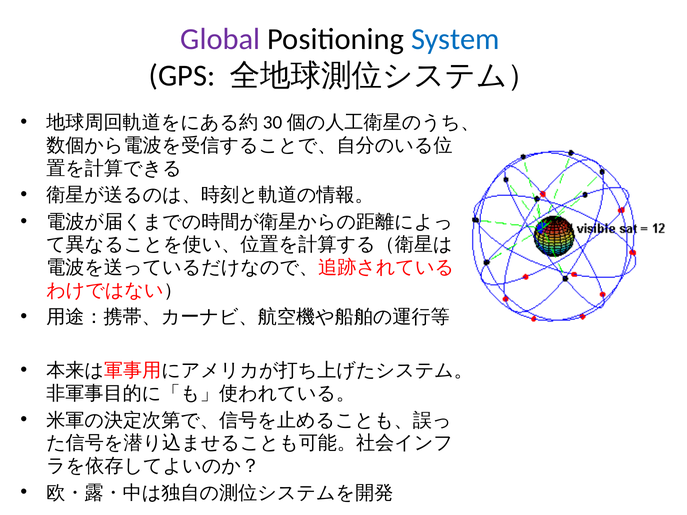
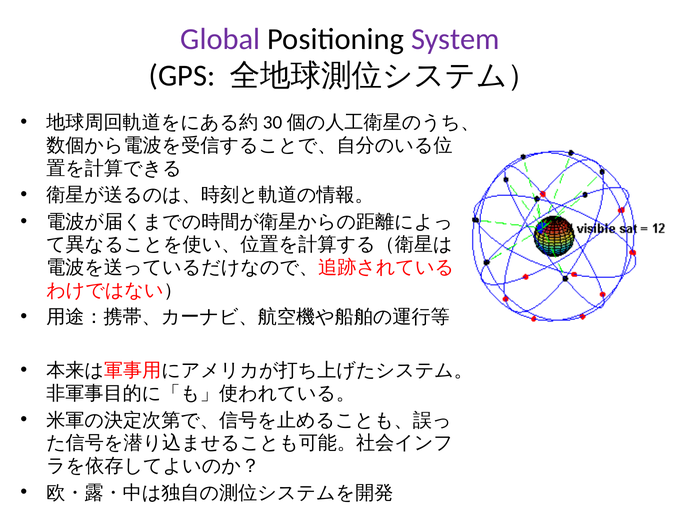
System colour: blue -> purple (455, 39)
